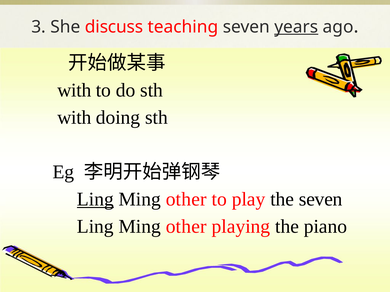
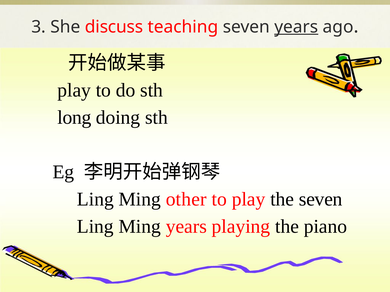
with: with -> play (74, 90)
with: with -> long (74, 118)
Ling underline: present -> none (95, 199)
other: other -> years (186, 227)
